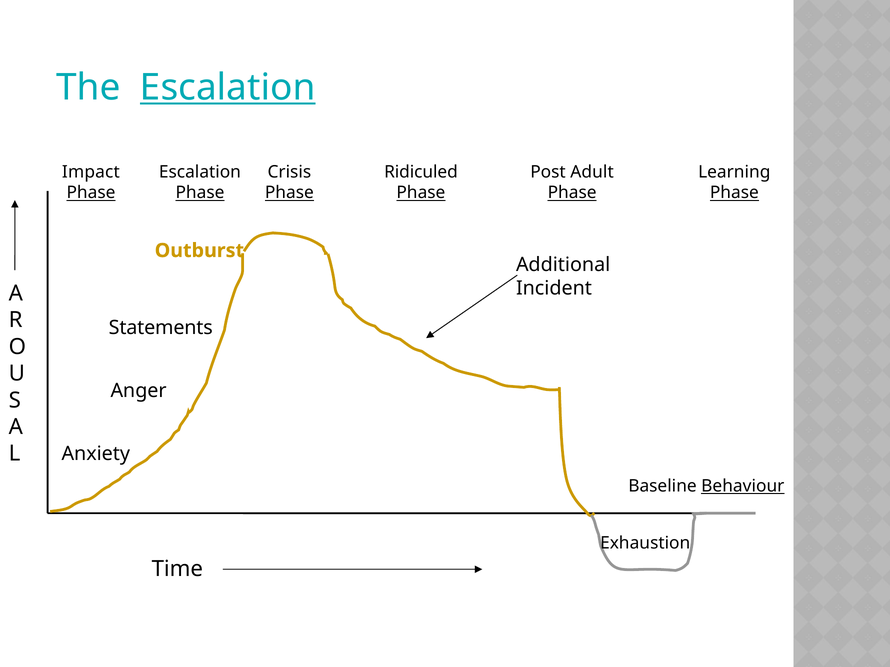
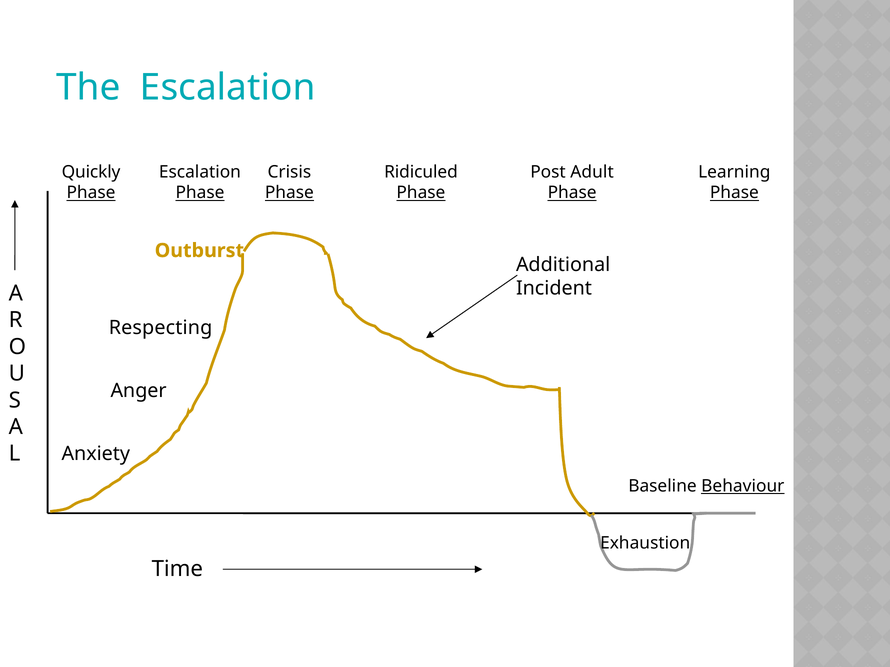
Escalation underline: present -> none (228, 88)
Impact: Impact -> Quickly (91, 172)
Statements: Statements -> Respecting (161, 328)
